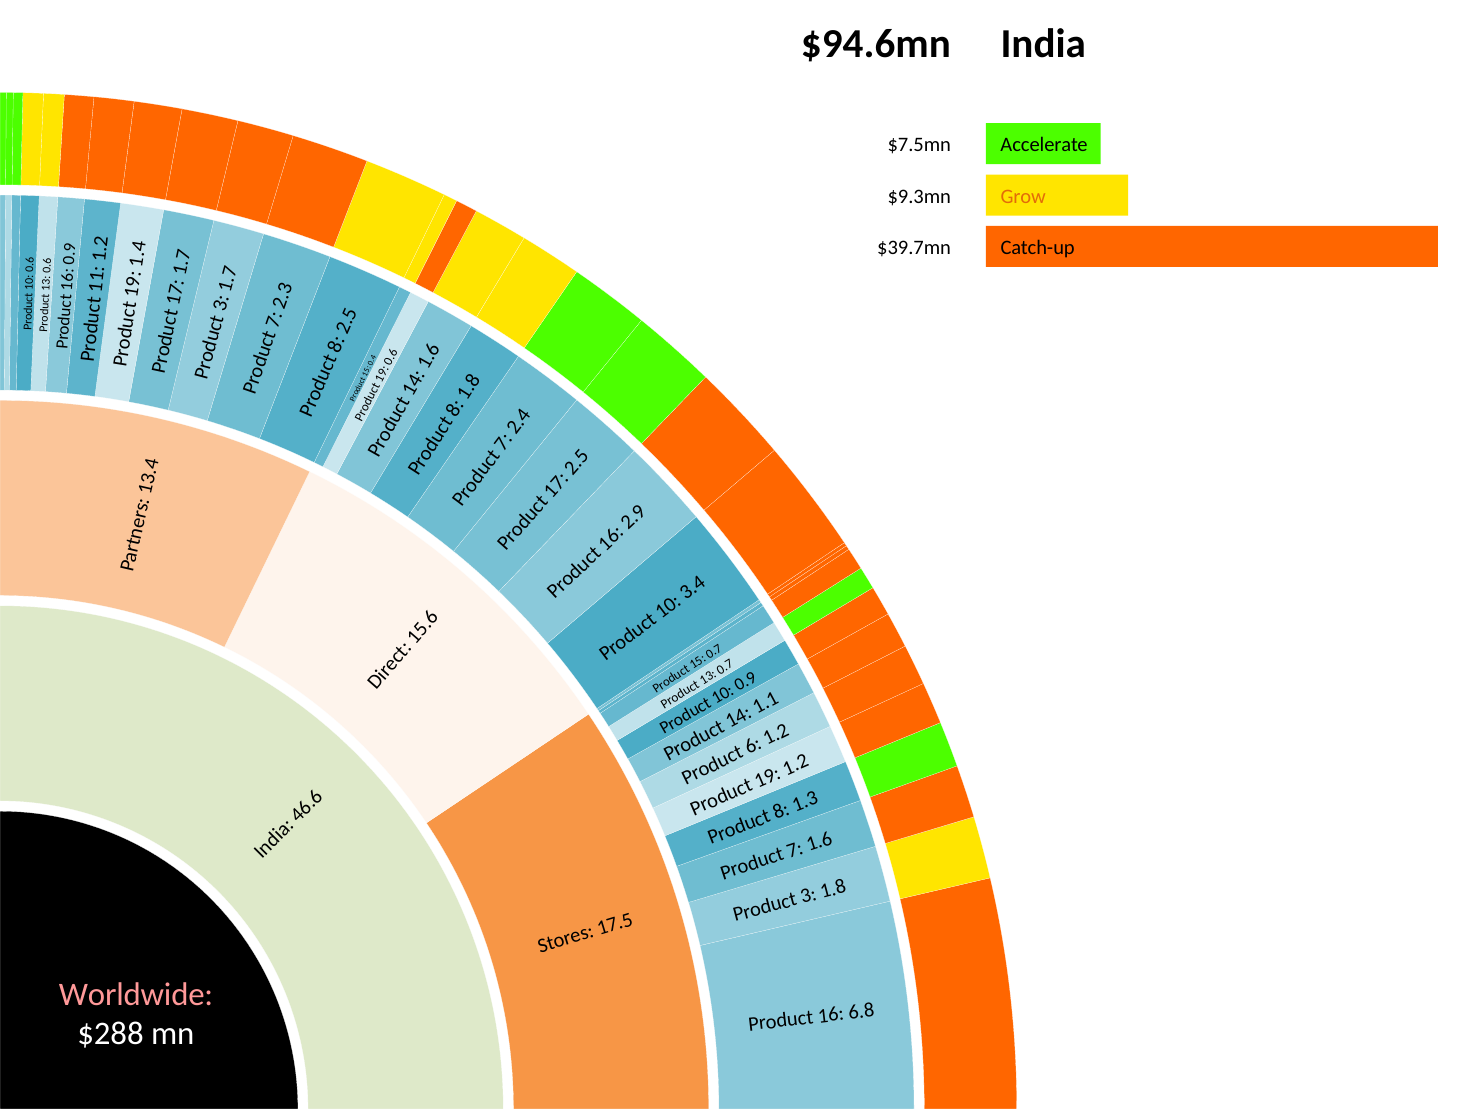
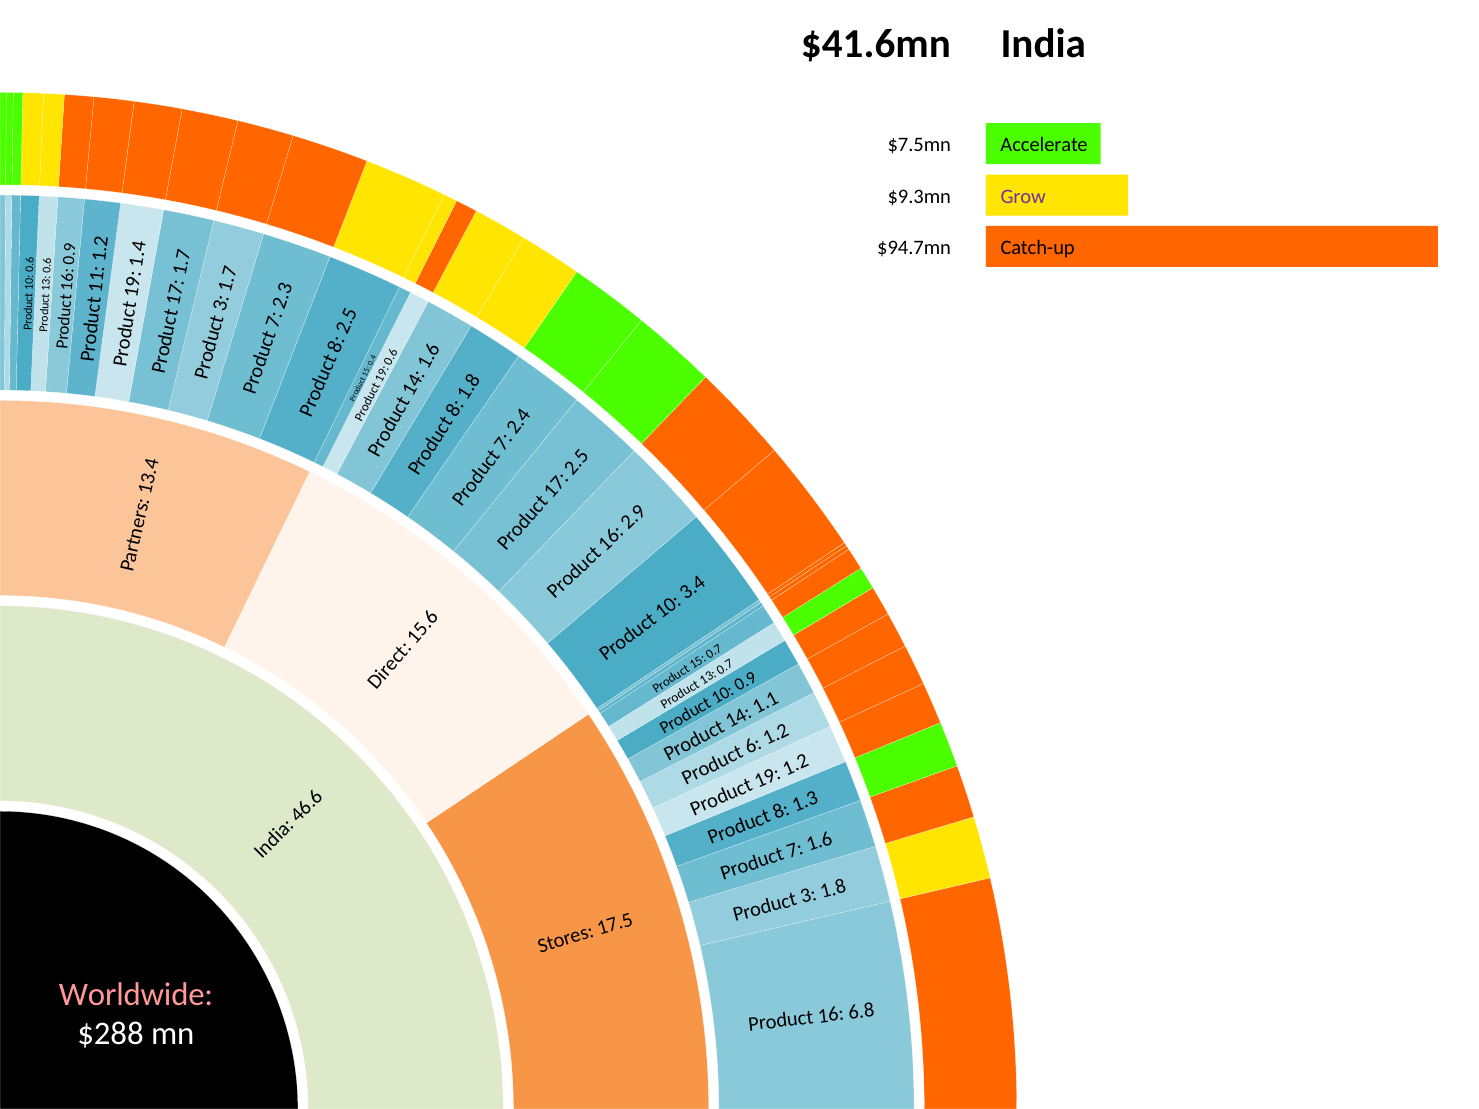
$94.6mn: $94.6mn -> $41.6mn (876, 44)
Grow colour: orange -> purple (1023, 197)
$39.7mn: $39.7mn -> $94.7mn (914, 248)
